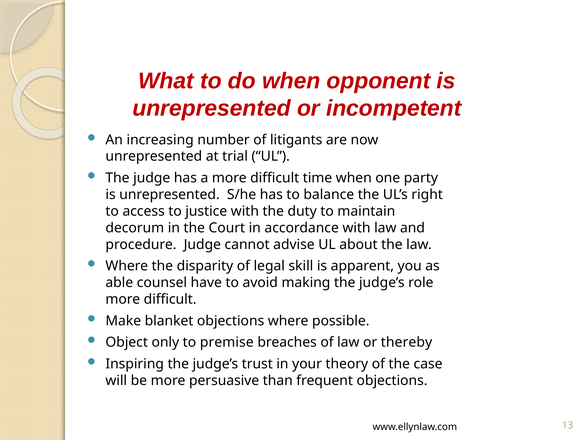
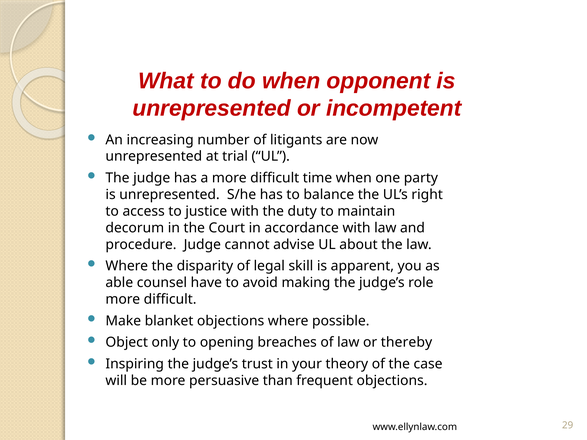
premise: premise -> opening (227, 342)
13: 13 -> 29 (568, 426)
